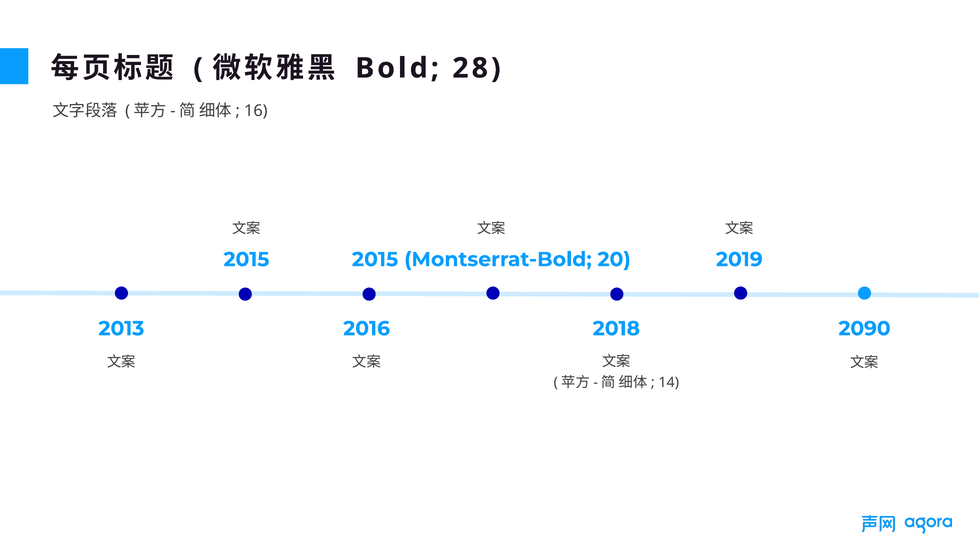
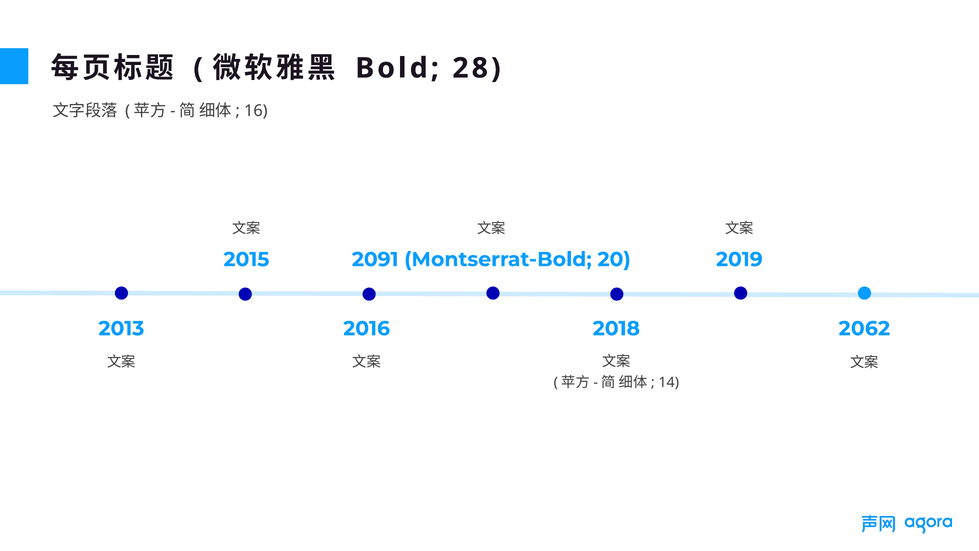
2015: 2015 -> 2091 (375, 259)
2090: 2090 -> 2062 (864, 328)
